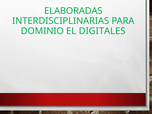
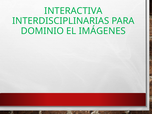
ELABORADAS: ELABORADAS -> INTERACTIVA (73, 11)
DIGITALES: DIGITALES -> IMÁGENES (102, 31)
